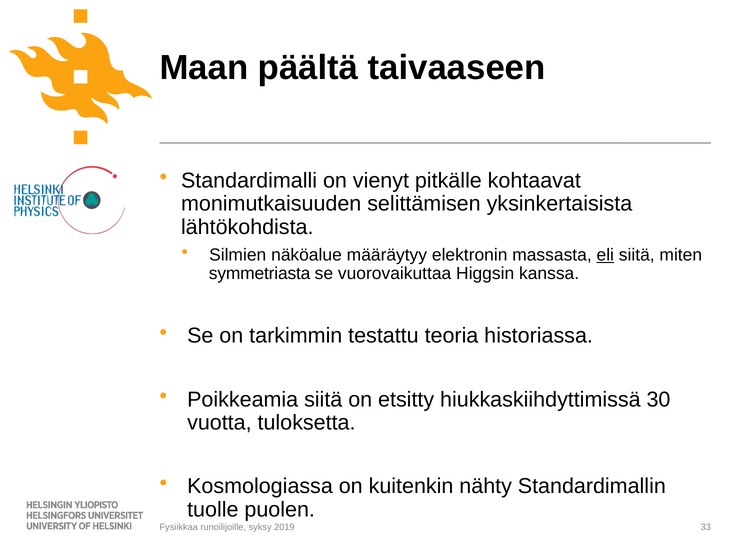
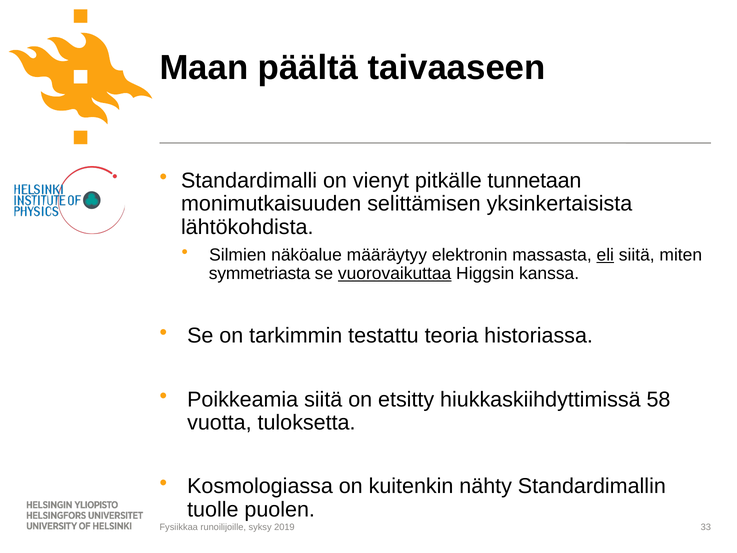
kohtaavat: kohtaavat -> tunnetaan (534, 181)
vuorovaikuttaa underline: none -> present (395, 274)
30: 30 -> 58 (659, 399)
